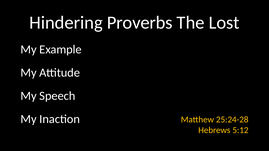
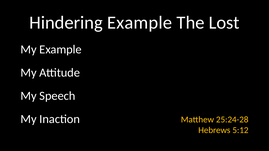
Hindering Proverbs: Proverbs -> Example (140, 23)
